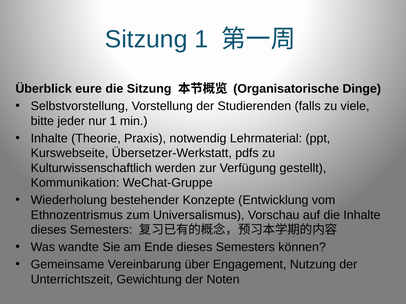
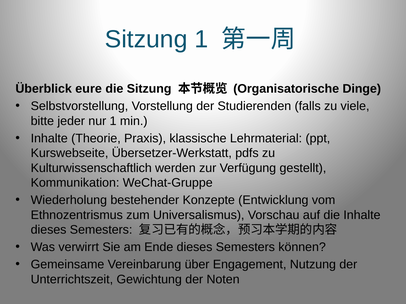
notwendig: notwendig -> klassische (198, 139)
wandte: wandte -> verwirrt (79, 248)
